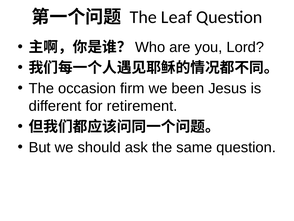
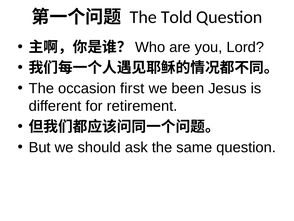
Leaf: Leaf -> Told (177, 17)
firm: firm -> first (132, 88)
